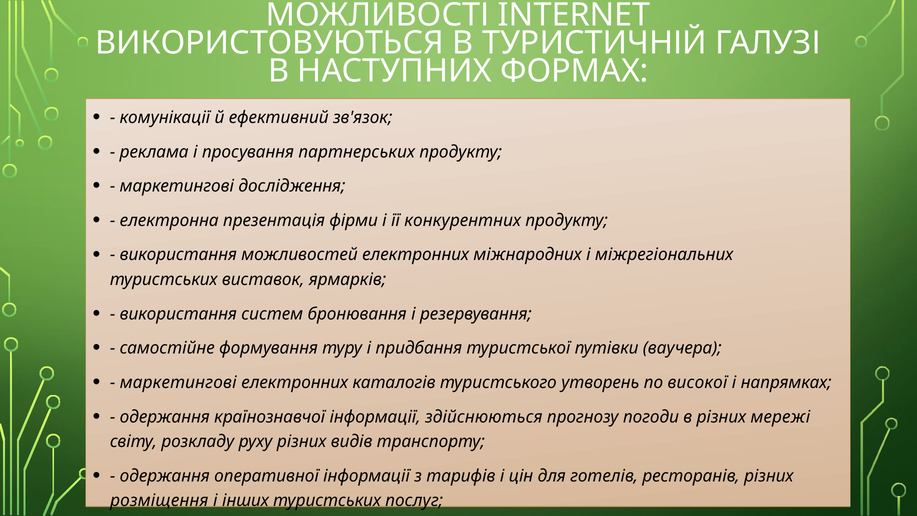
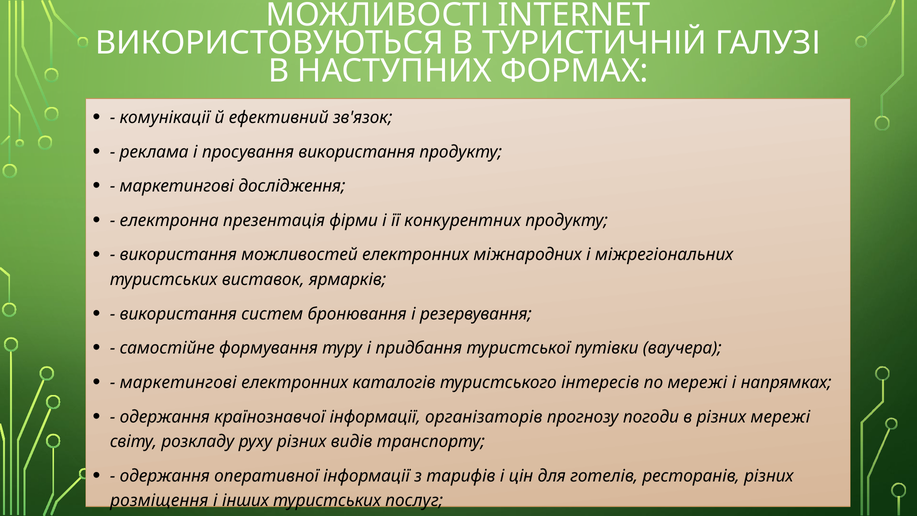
просування партнерських: партнерських -> використання (357, 152)
утворень: утворень -> інтересів (600, 382)
по високої: високої -> мережі (697, 382)
здійснюються: здійснюються -> організаторів (484, 417)
